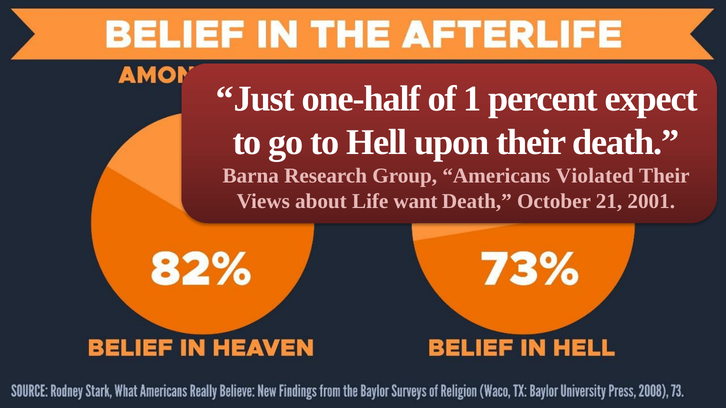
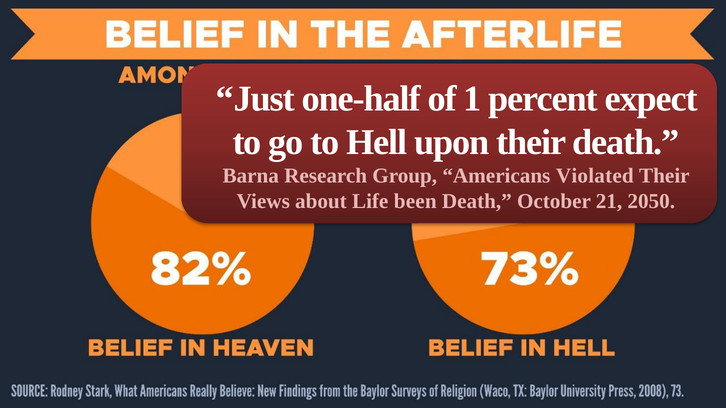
want: want -> been (415, 201)
2001: 2001 -> 2050 (651, 201)
